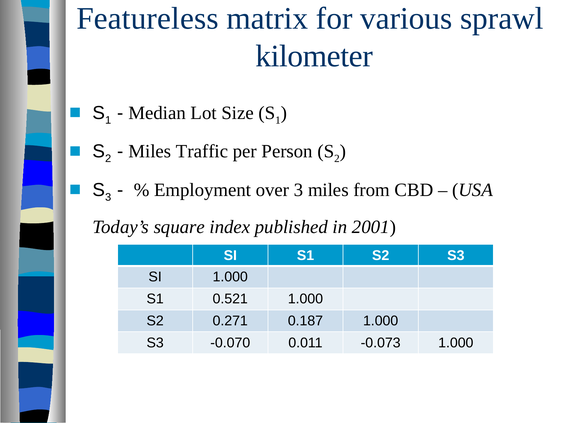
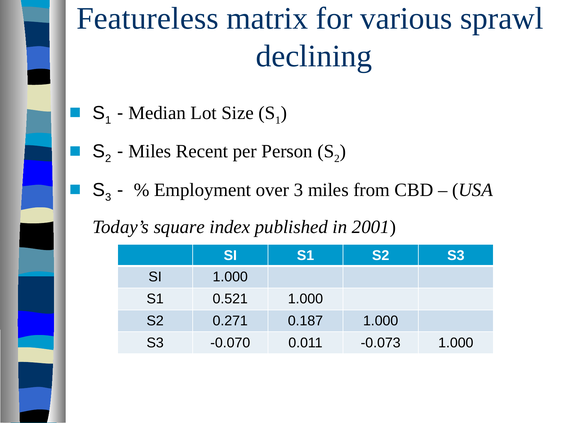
kilometer: kilometer -> declining (314, 56)
Traffic: Traffic -> Recent (202, 151)
